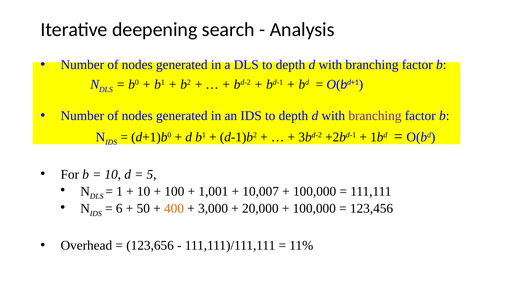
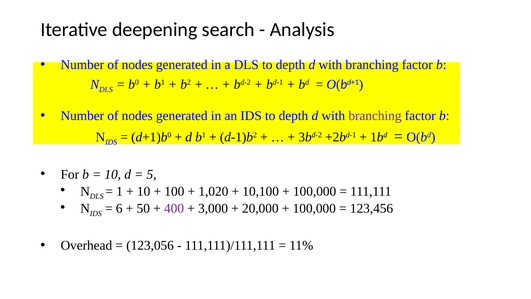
1,001: 1,001 -> 1,020 (213, 191)
10,007: 10,007 -> 10,100 (261, 191)
400 colour: orange -> purple (174, 208)
123,656: 123,656 -> 123,056 (150, 245)
